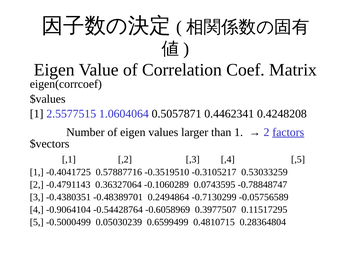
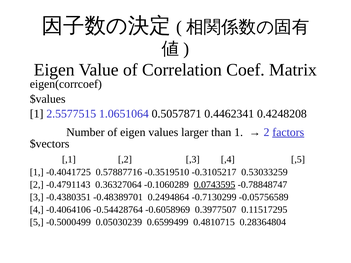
1.0604064: 1.0604064 -> 1.0651064 (124, 114)
0.0743595 underline: none -> present (215, 185)
-0.9064104: -0.9064104 -> -0.4064106 (68, 210)
